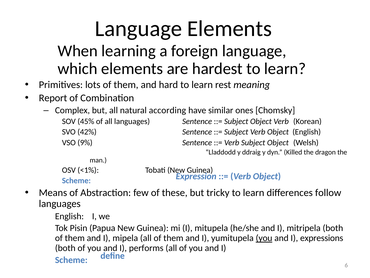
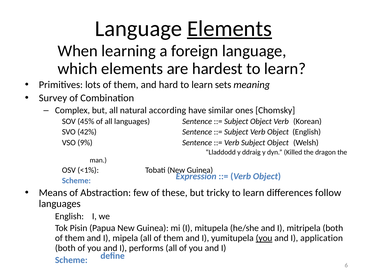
Elements underline: none -> present (230, 28)
rest: rest -> sets (223, 85)
Report: Report -> Survey (53, 98)
expressions: expressions -> application (322, 238)
